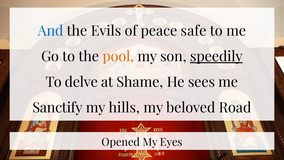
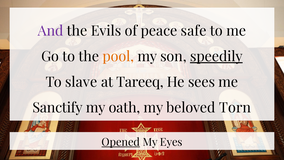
And colour: blue -> purple (51, 31)
delve: delve -> slave (81, 82)
Shame: Shame -> Tareeq (140, 82)
hills: hills -> oath (124, 108)
Road: Road -> Torn (235, 108)
Opened underline: none -> present (121, 142)
